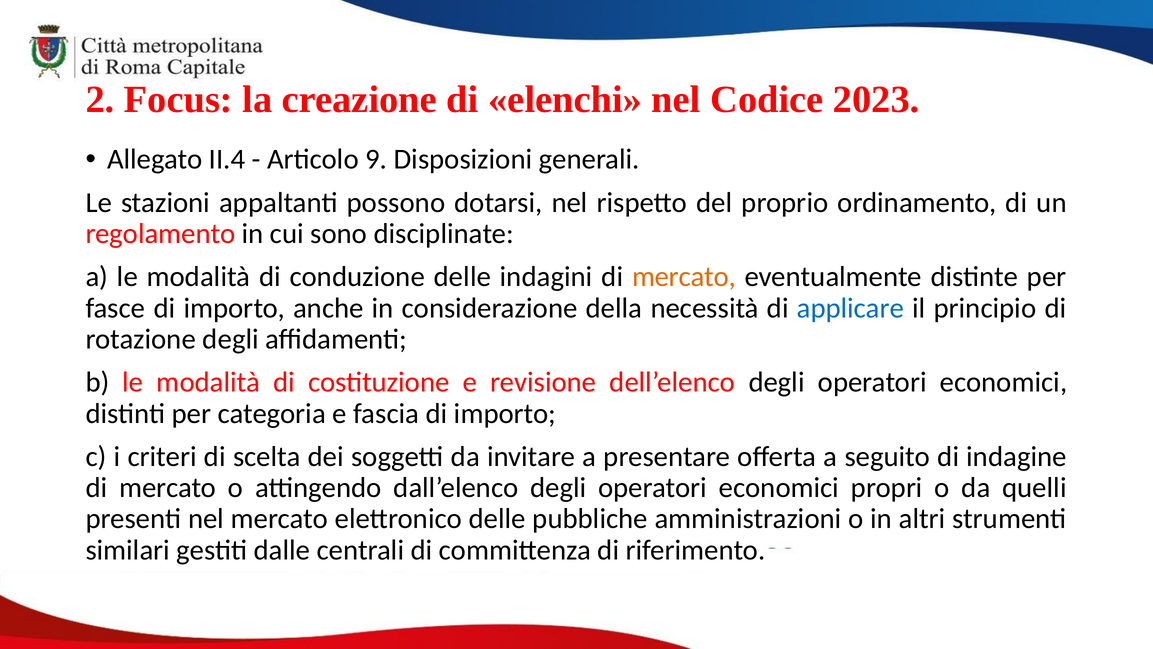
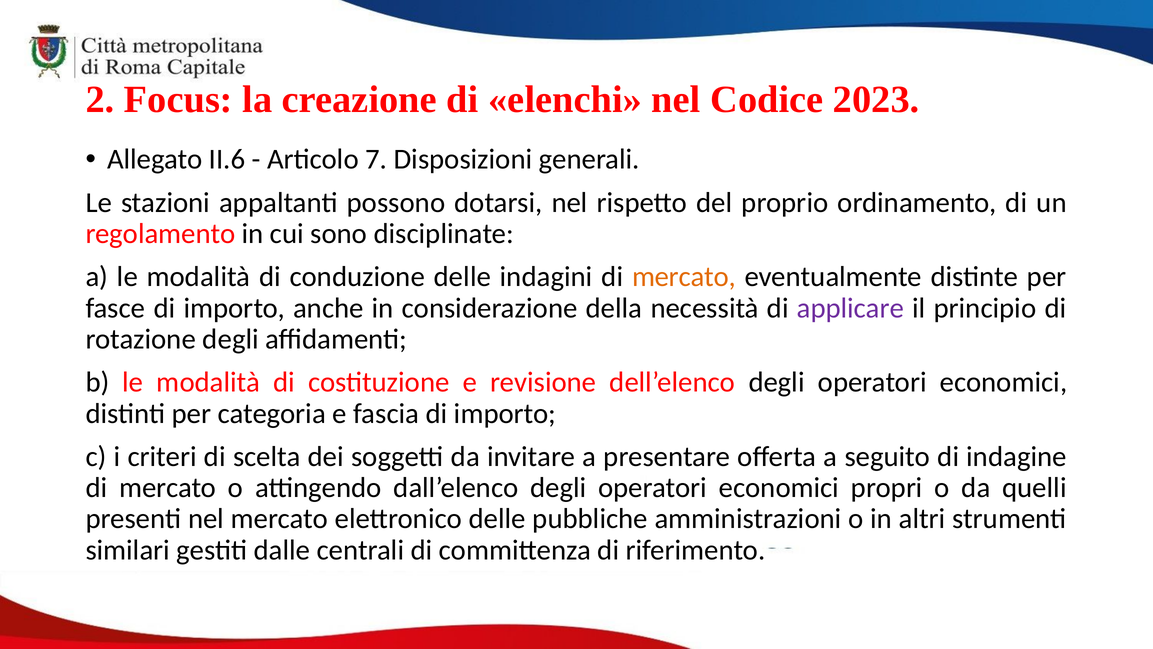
II.4: II.4 -> II.6 (227, 159)
9: 9 -> 7 (376, 159)
applicare colour: blue -> purple (850, 308)
